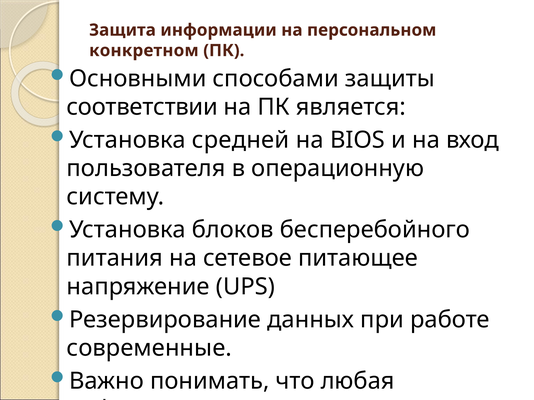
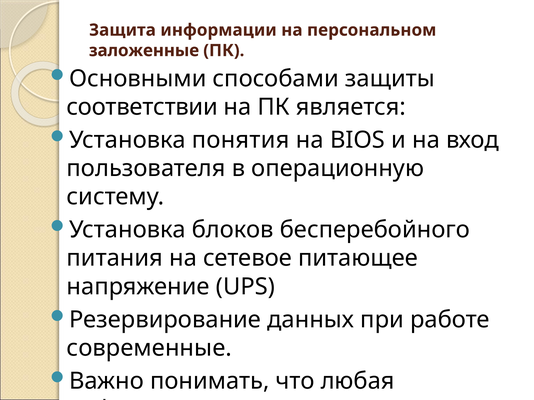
конкретном: конкретном -> заложенные (144, 51)
средней: средней -> понятия (241, 140)
